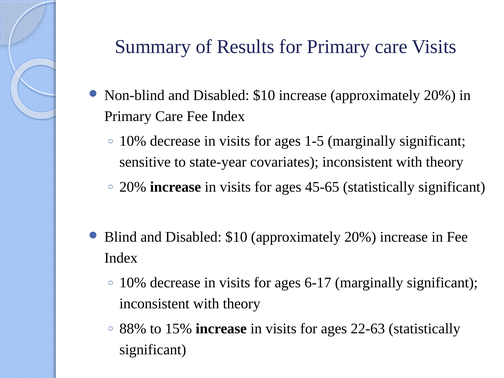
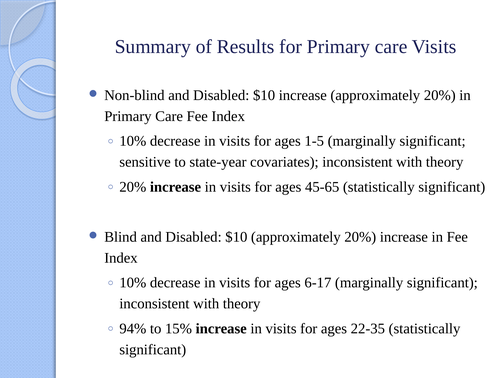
88%: 88% -> 94% (133, 329)
22-63: 22-63 -> 22-35 (368, 329)
